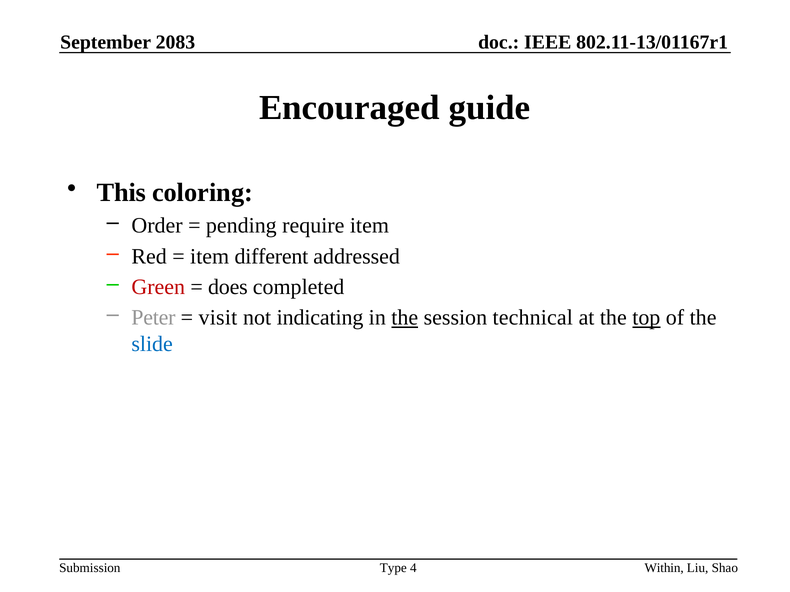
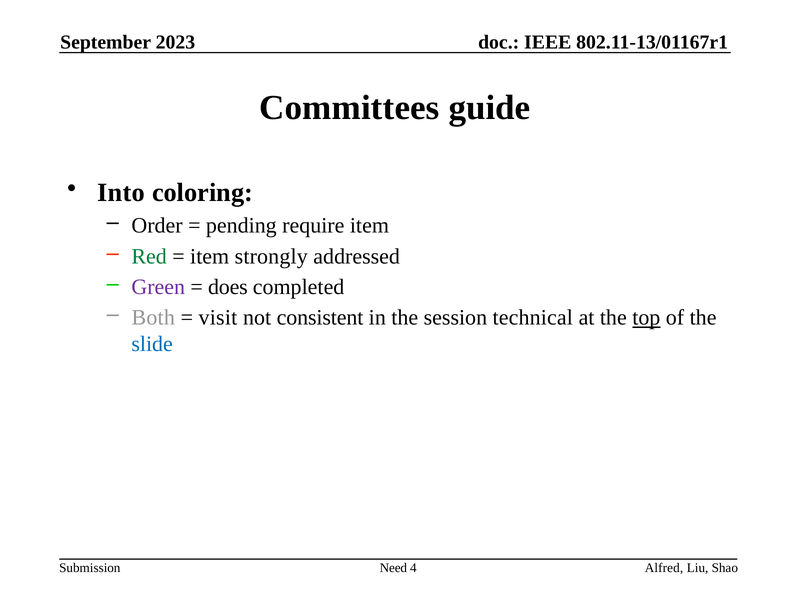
2083: 2083 -> 2023 (175, 42)
Encouraged: Encouraged -> Committees (349, 108)
This: This -> Into (121, 193)
Red colour: black -> green (149, 257)
different: different -> strongly (271, 257)
Green colour: red -> purple (158, 287)
Peter: Peter -> Both (153, 318)
indicating: indicating -> consistent (320, 318)
the underline: present -> none (405, 318)
Within: Within -> Alfred (664, 568)
Type: Type -> Need (393, 568)
